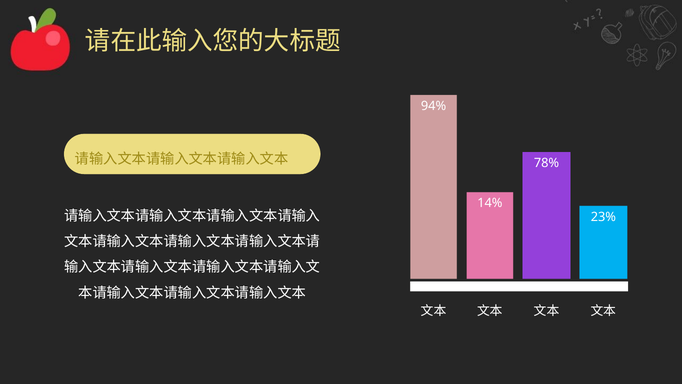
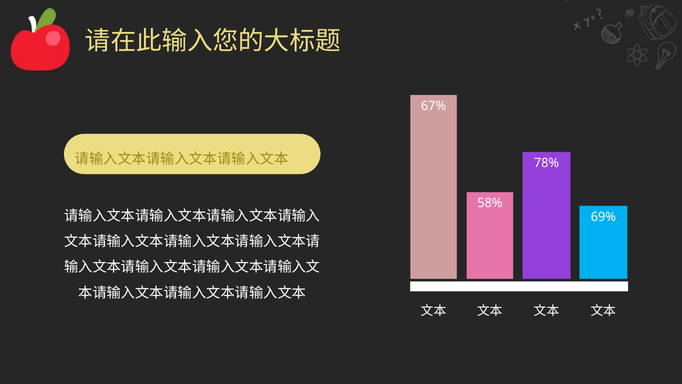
94%: 94% -> 67% (434, 106)
14%: 14% -> 58% (490, 203)
23%: 23% -> 69% (603, 217)
